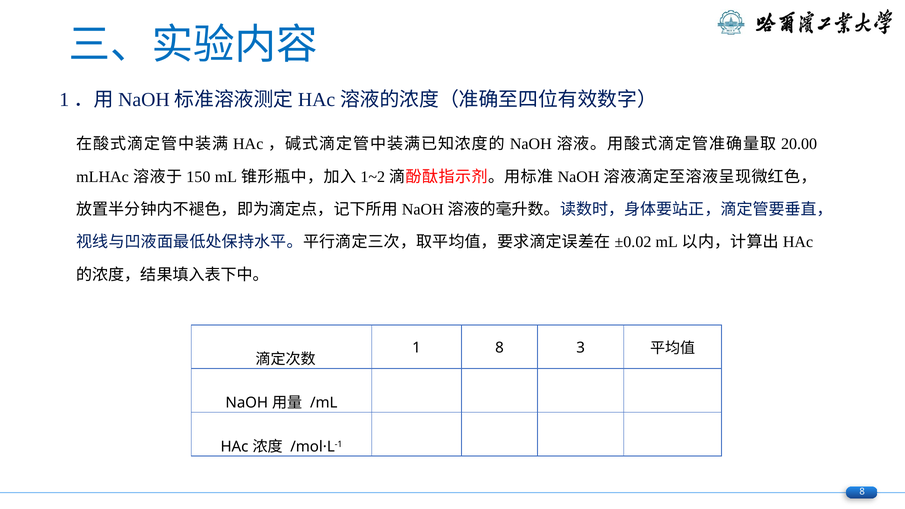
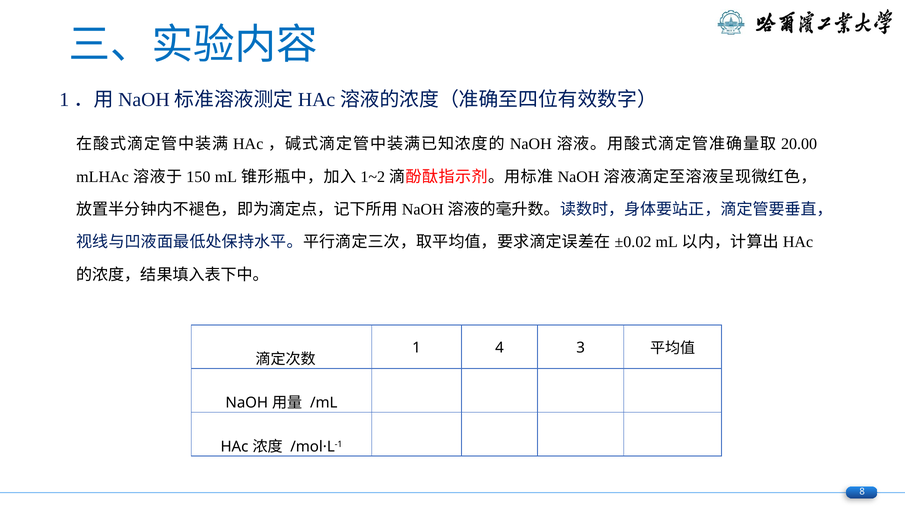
1 8: 8 -> 4 (499, 348)
